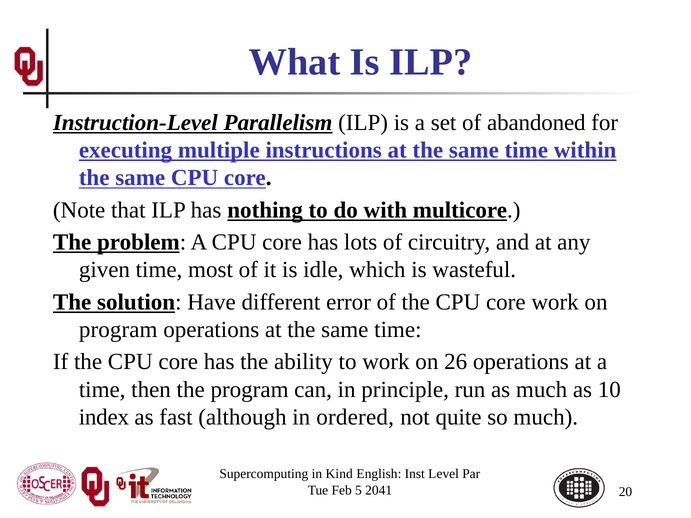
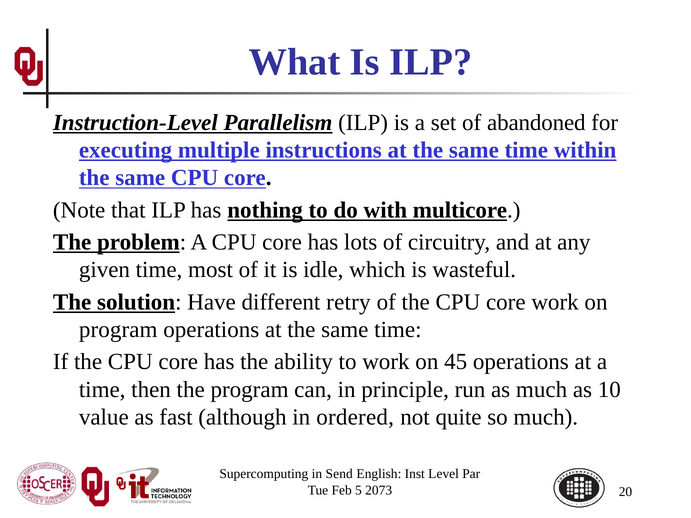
error: error -> retry (348, 302)
26: 26 -> 45 (456, 362)
index: index -> value (104, 417)
Kind: Kind -> Send (339, 474)
2041: 2041 -> 2073 (379, 490)
